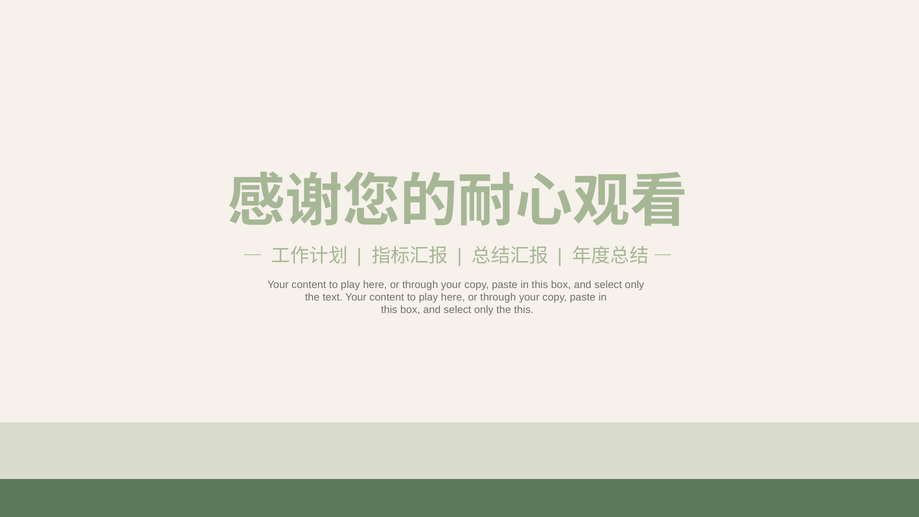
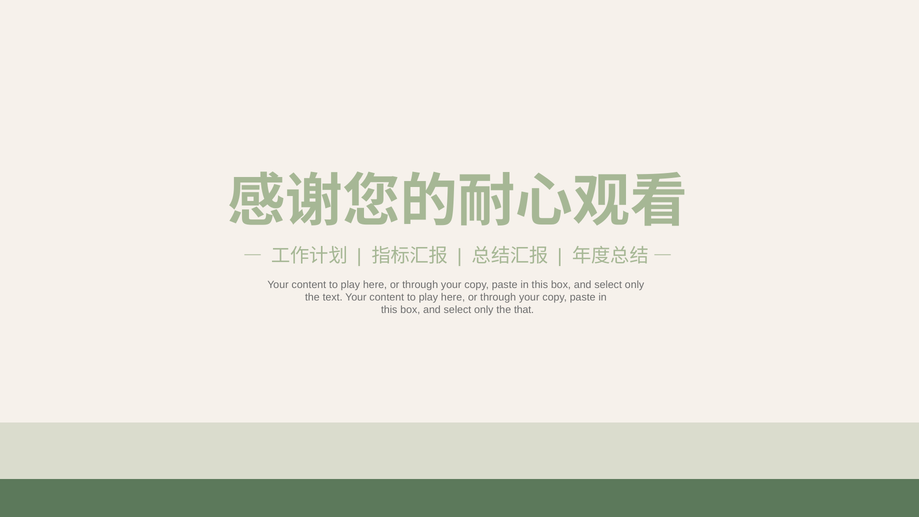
the this: this -> that (524, 310)
